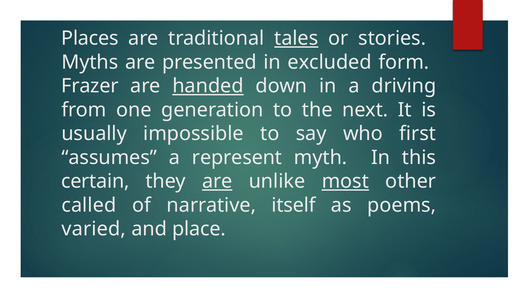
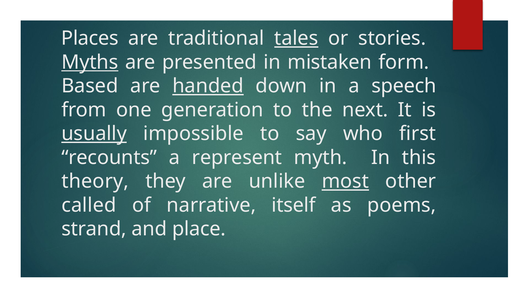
Myths underline: none -> present (90, 62)
excluded: excluded -> mistaken (330, 62)
Frazer: Frazer -> Based (90, 86)
driving: driving -> speech (404, 86)
usually underline: none -> present (94, 134)
assumes: assumes -> recounts (109, 157)
certain: certain -> theory (95, 181)
are underline: present -> none (217, 181)
varied: varied -> strand (94, 229)
